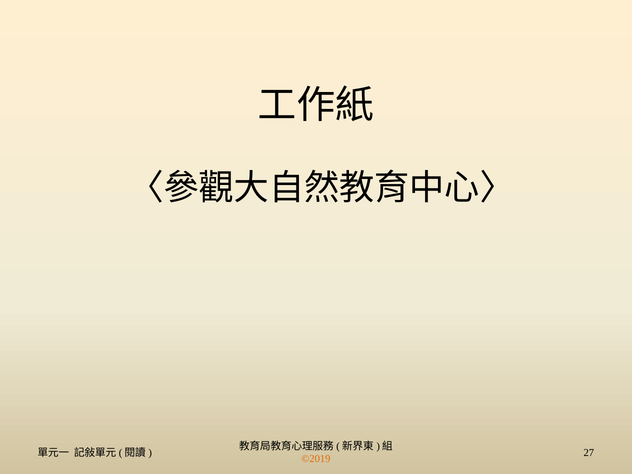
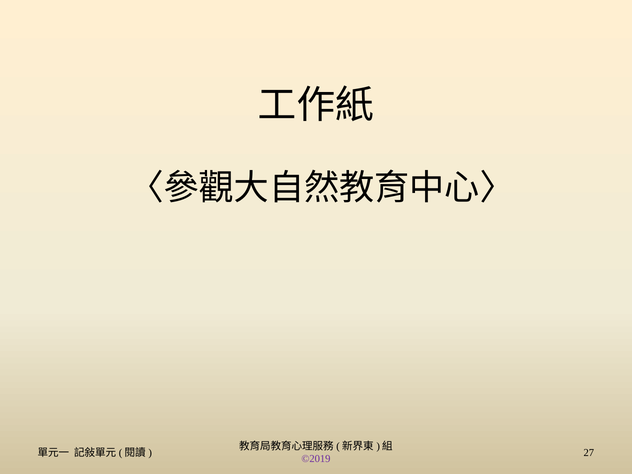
©2019 colour: orange -> purple (316, 459)
